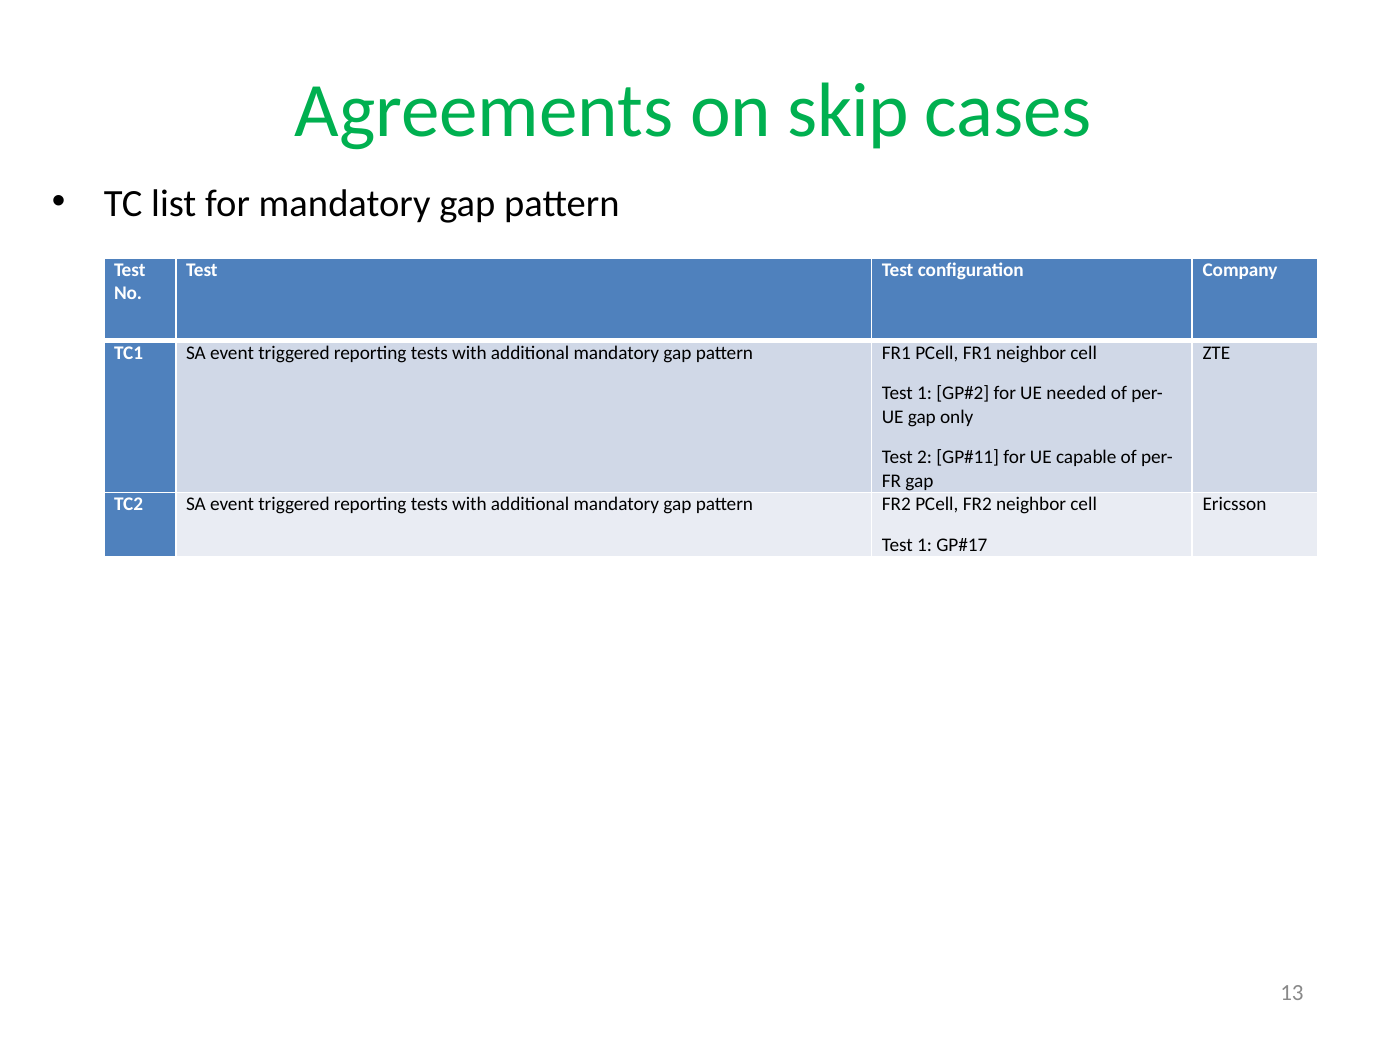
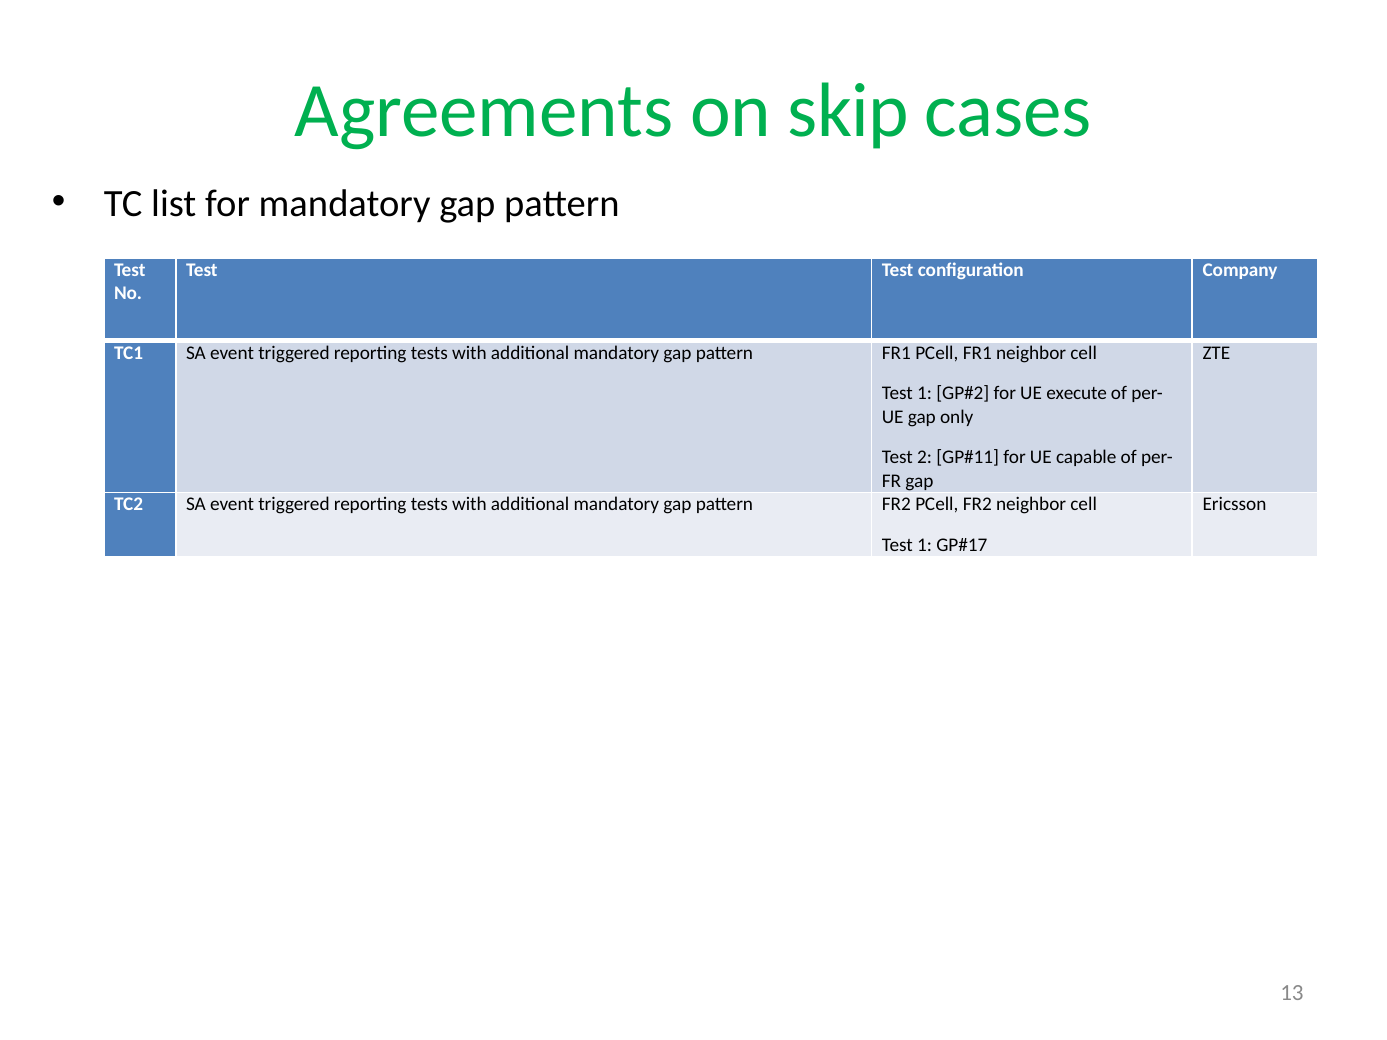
needed: needed -> execute (1077, 394)
